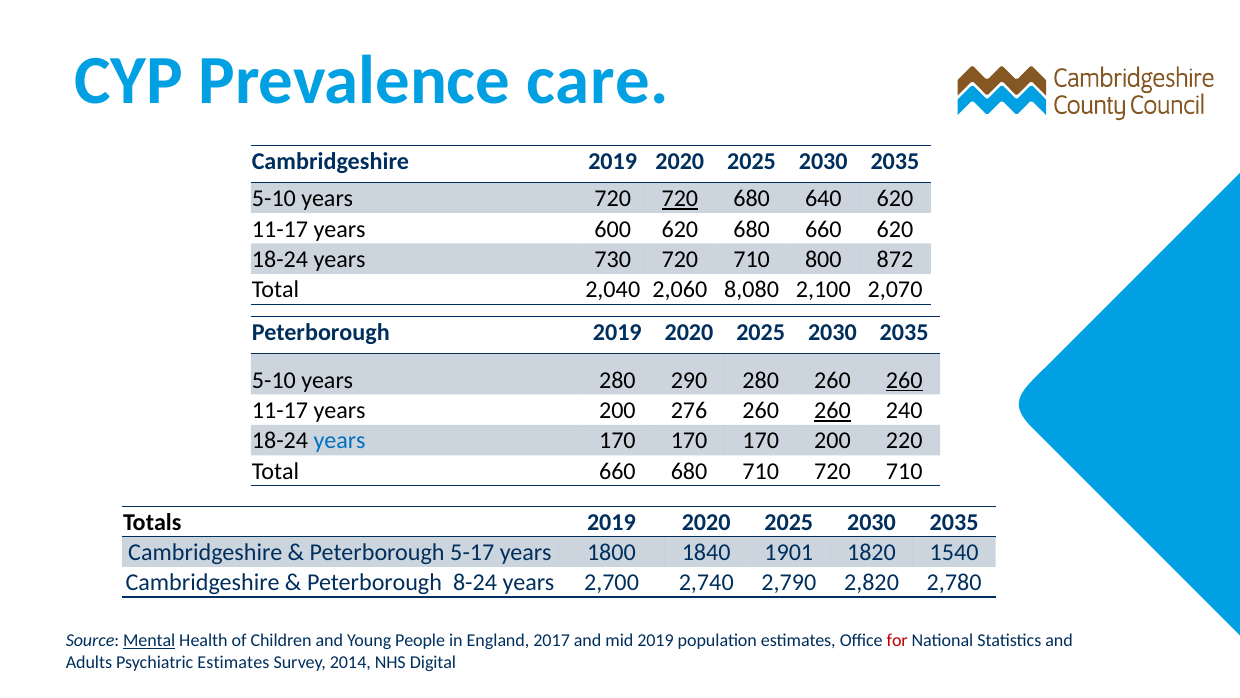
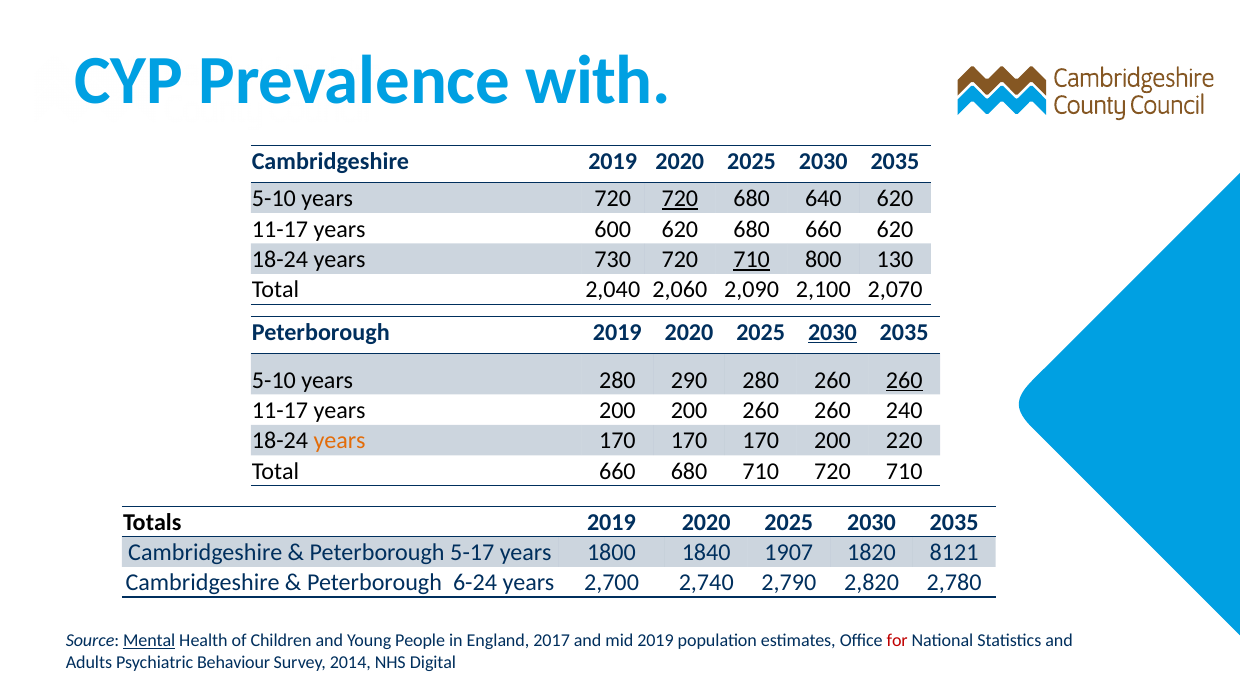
care: care -> with (598, 80)
710 underline: none -> present (752, 259)
872: 872 -> 130 (895, 259)
8,080: 8,080 -> 2,090 (752, 290)
2030 underline: none -> present (832, 332)
200 276: 276 -> 200 (689, 410)
260 underline: present -> none (833, 410)
years colour: blue -> orange (340, 441)
1901: 1901 -> 1907 (789, 552)
1540: 1540 -> 8121 (954, 552)
8-24: 8-24 -> 6-24 (475, 582)
Psychiatric Estimates: Estimates -> Behaviour (234, 662)
